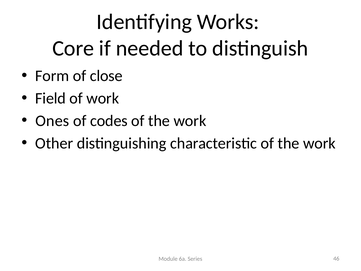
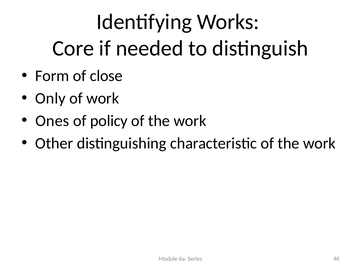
Field: Field -> Only (50, 98)
codes: codes -> policy (109, 121)
